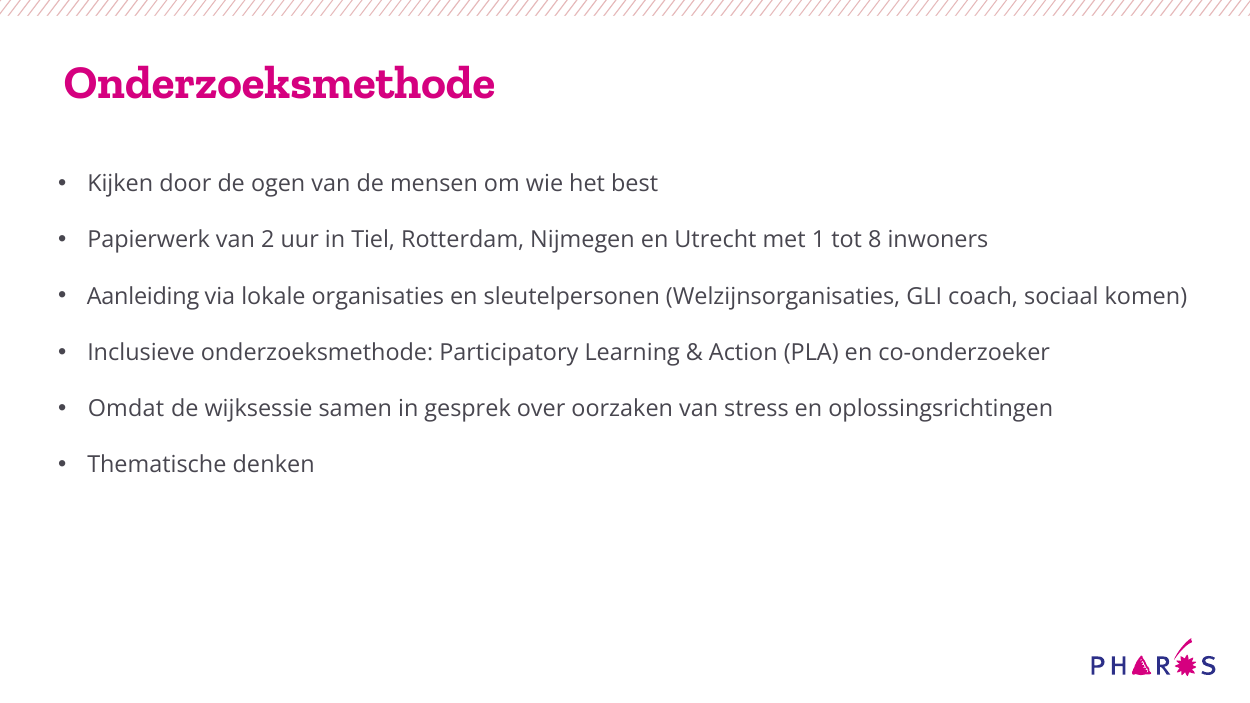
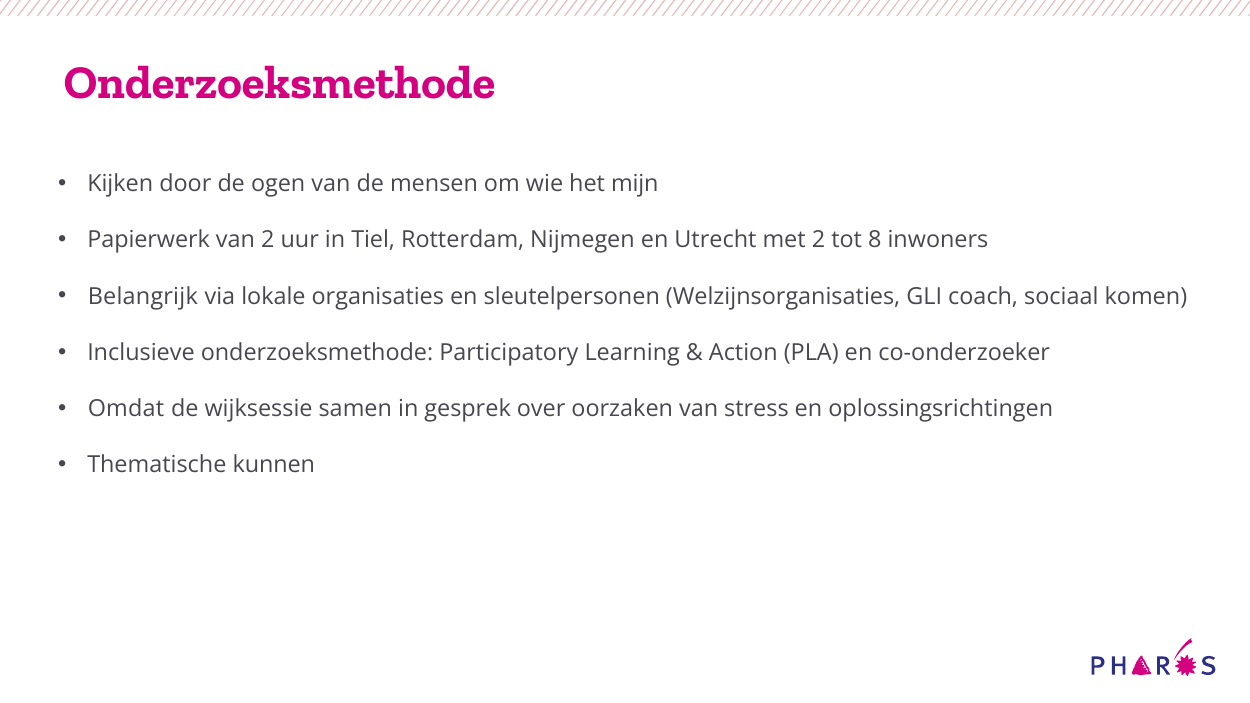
best: best -> mijn (635, 184)
met 1: 1 -> 2 (819, 240)
Aanleiding: Aanleiding -> Belangrijk (143, 297)
denken: denken -> kunnen (274, 465)
